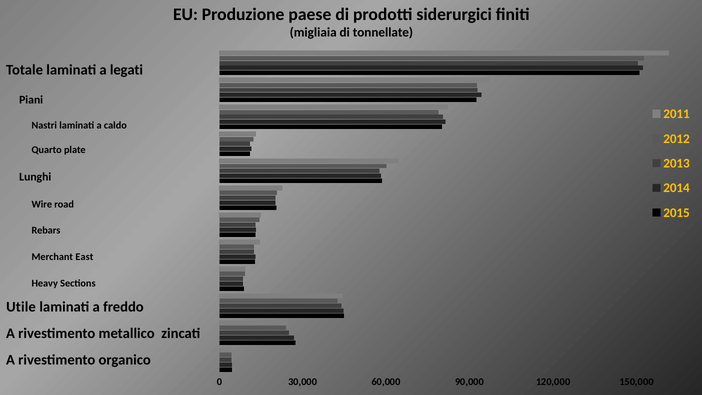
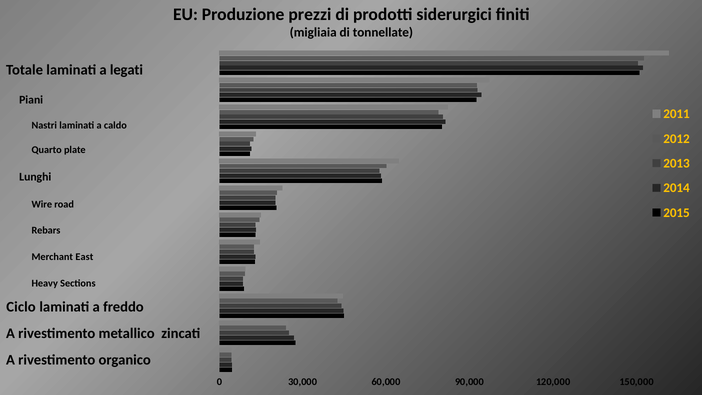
paese: paese -> prezzi (310, 14)
Utile: Utile -> Ciclo (21, 307)
